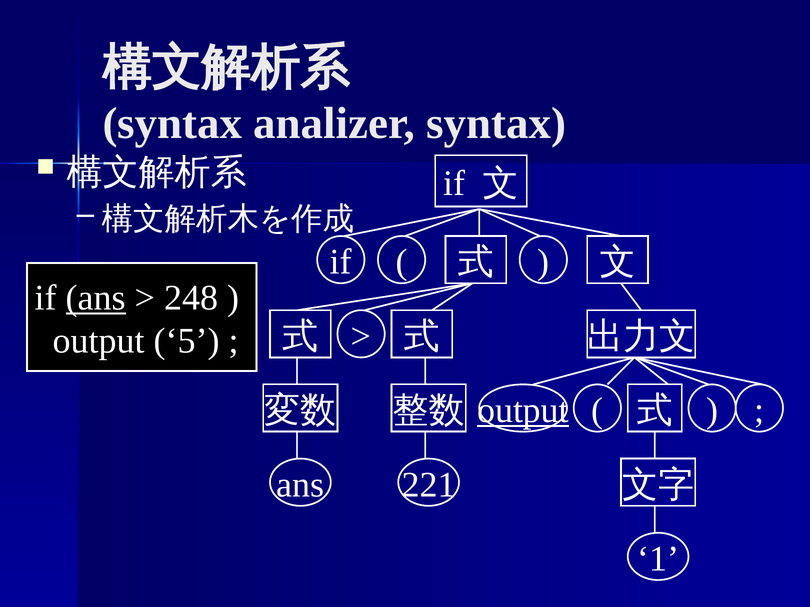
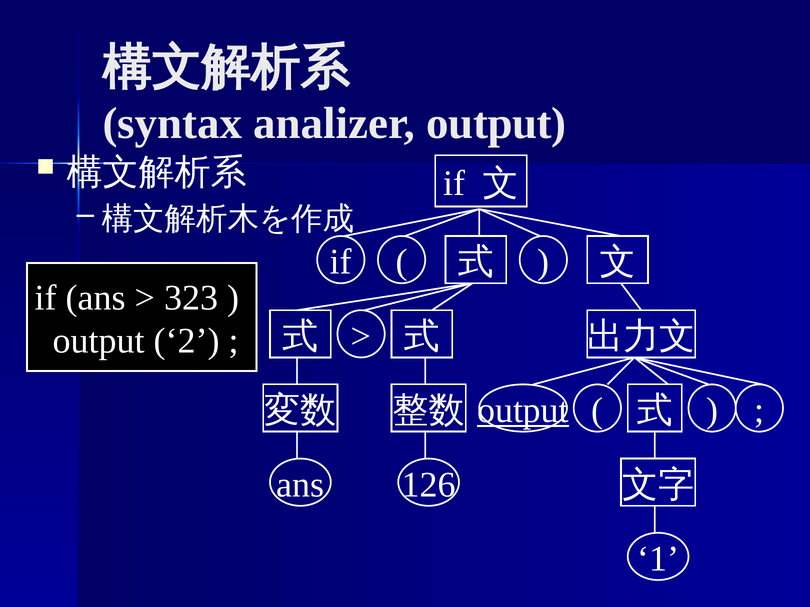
analizer syntax: syntax -> output (496, 123)
ans underline: present -> none (96, 298)
248: 248 -> 323 (191, 298)
5: 5 -> 2 (187, 341)
221: 221 -> 126 (429, 485)
